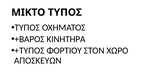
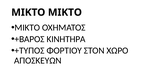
ΜΙΚΤΟ ΤΥΠΟΣ: ΤΥΠΟΣ -> ΜΙΚΤΟ (65, 12)
ΤΥΠΟΣ: ΤΥΠΟΣ -> ΜΙΚΤΟ (27, 28)
